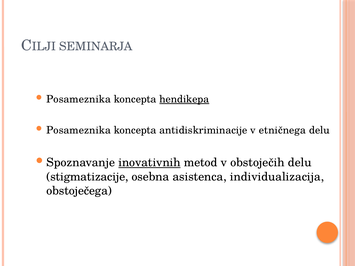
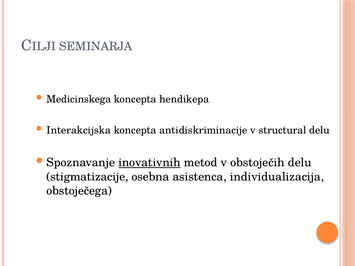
Posameznika: Posameznika -> Medicinskega (79, 99)
hendikepa underline: present -> none (184, 99)
Posameznika: Posameznika -> Interakcijska (79, 130)
etničnega: etničnega -> structural (282, 130)
